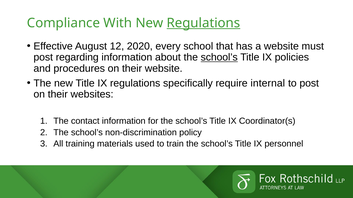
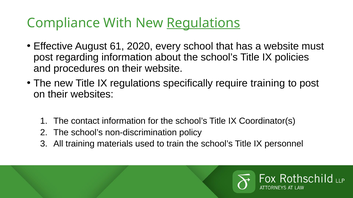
12: 12 -> 61 (117, 46)
school’s underline: present -> none (219, 57)
require internal: internal -> training (268, 83)
